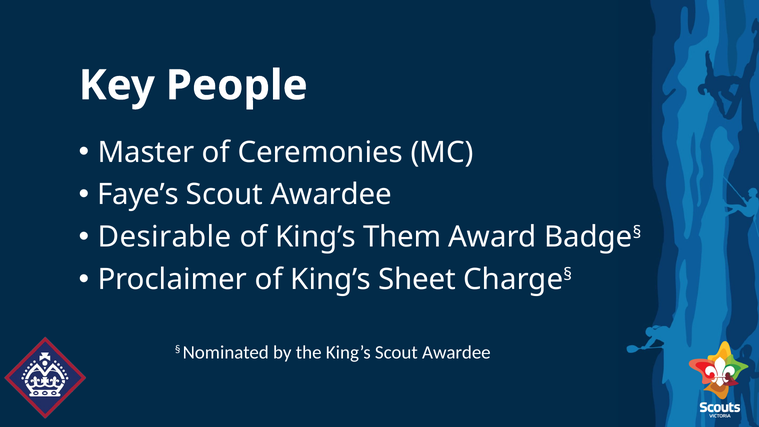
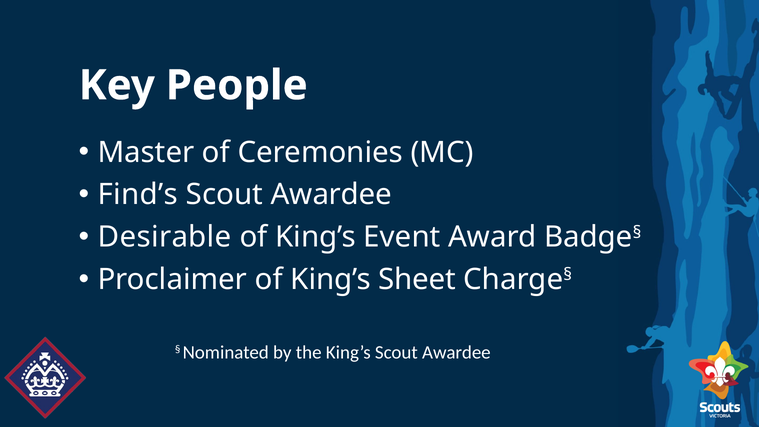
Faye’s: Faye’s -> Find’s (138, 195)
Them: Them -> Event (402, 237)
